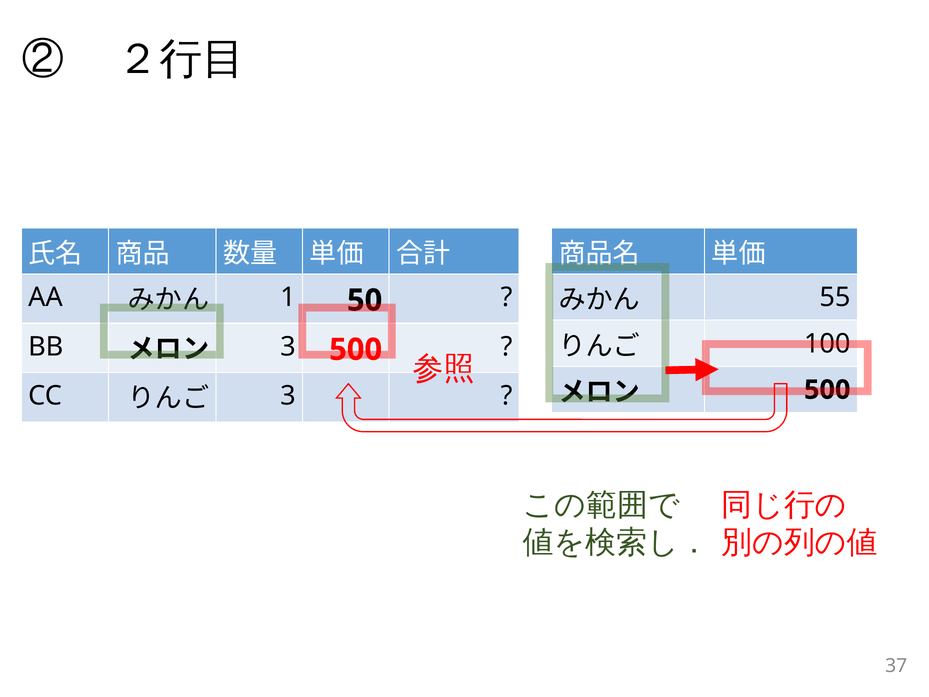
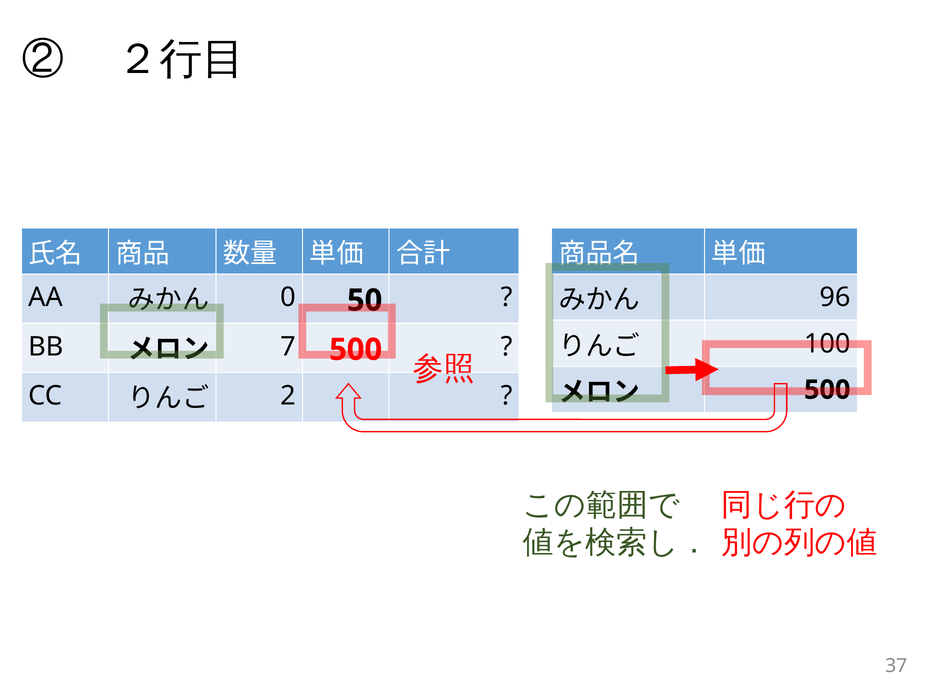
55: 55 -> 96 (835, 297)
1: 1 -> 0 (288, 297)
3: 3 -> 7 (288, 347)
3: 3 -> 2 (288, 396)
